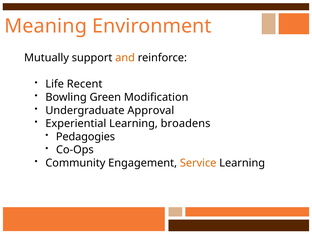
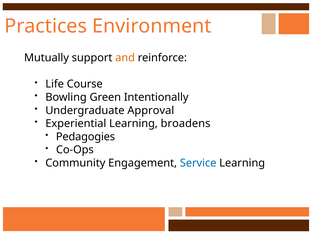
Meaning: Meaning -> Practices (46, 26)
Recent: Recent -> Course (85, 84)
Modification: Modification -> Intentionally (156, 97)
Service colour: orange -> blue (198, 163)
